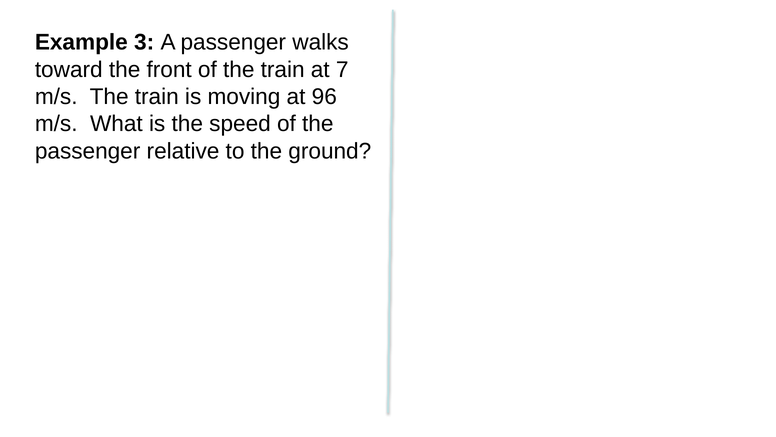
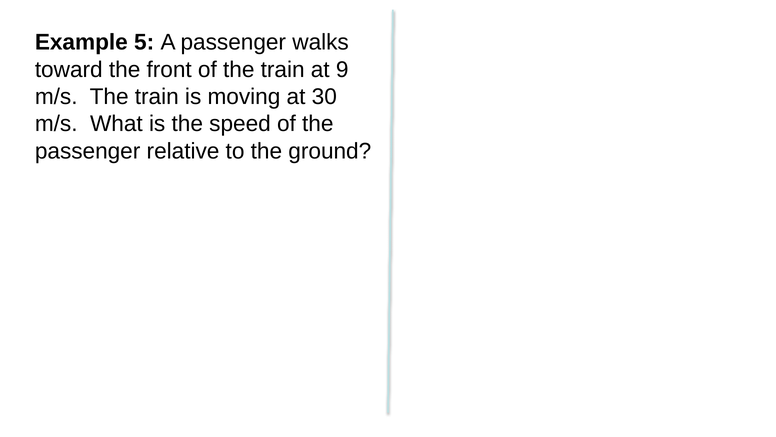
3: 3 -> 5 (144, 42)
7: 7 -> 9 (342, 69)
96: 96 -> 30 (324, 97)
